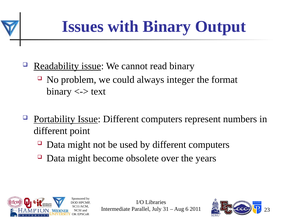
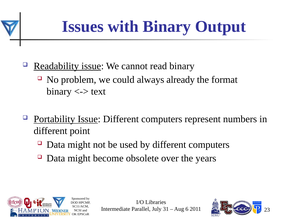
integer: integer -> already (181, 80)
